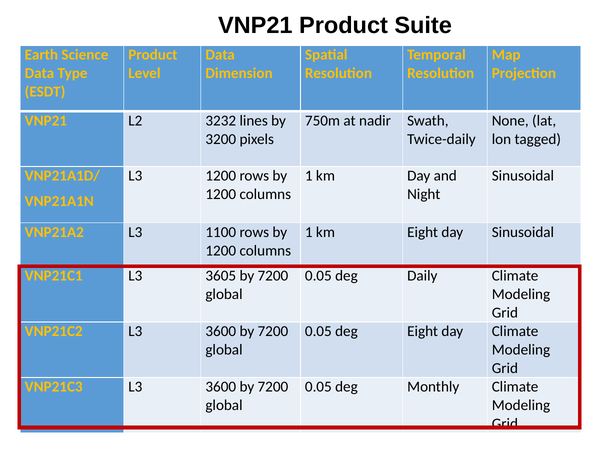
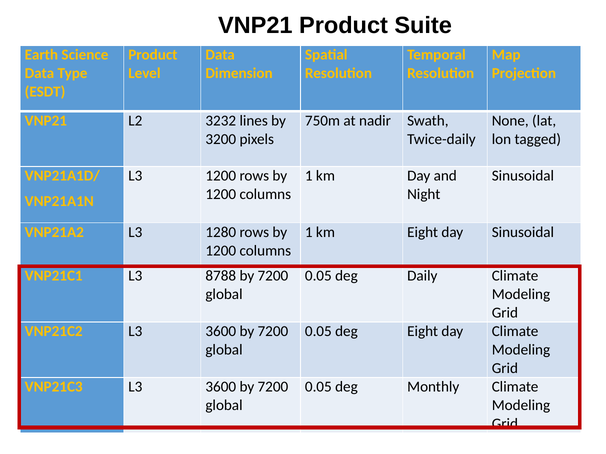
1100: 1100 -> 1280 (221, 232)
3605: 3605 -> 8788 (221, 276)
